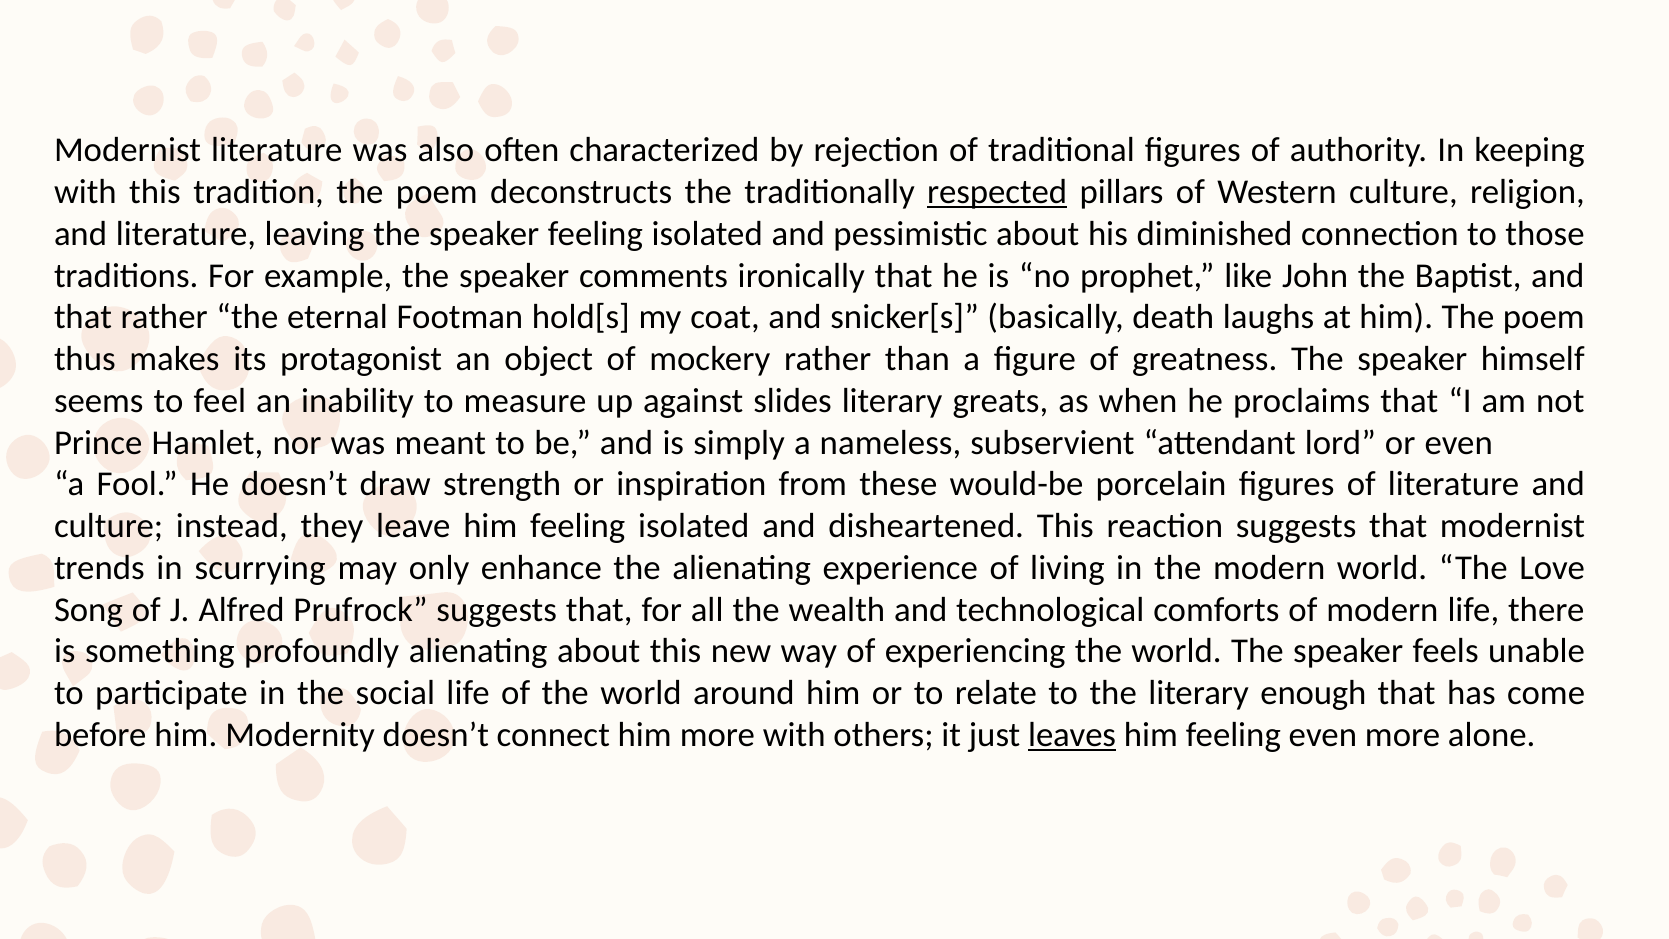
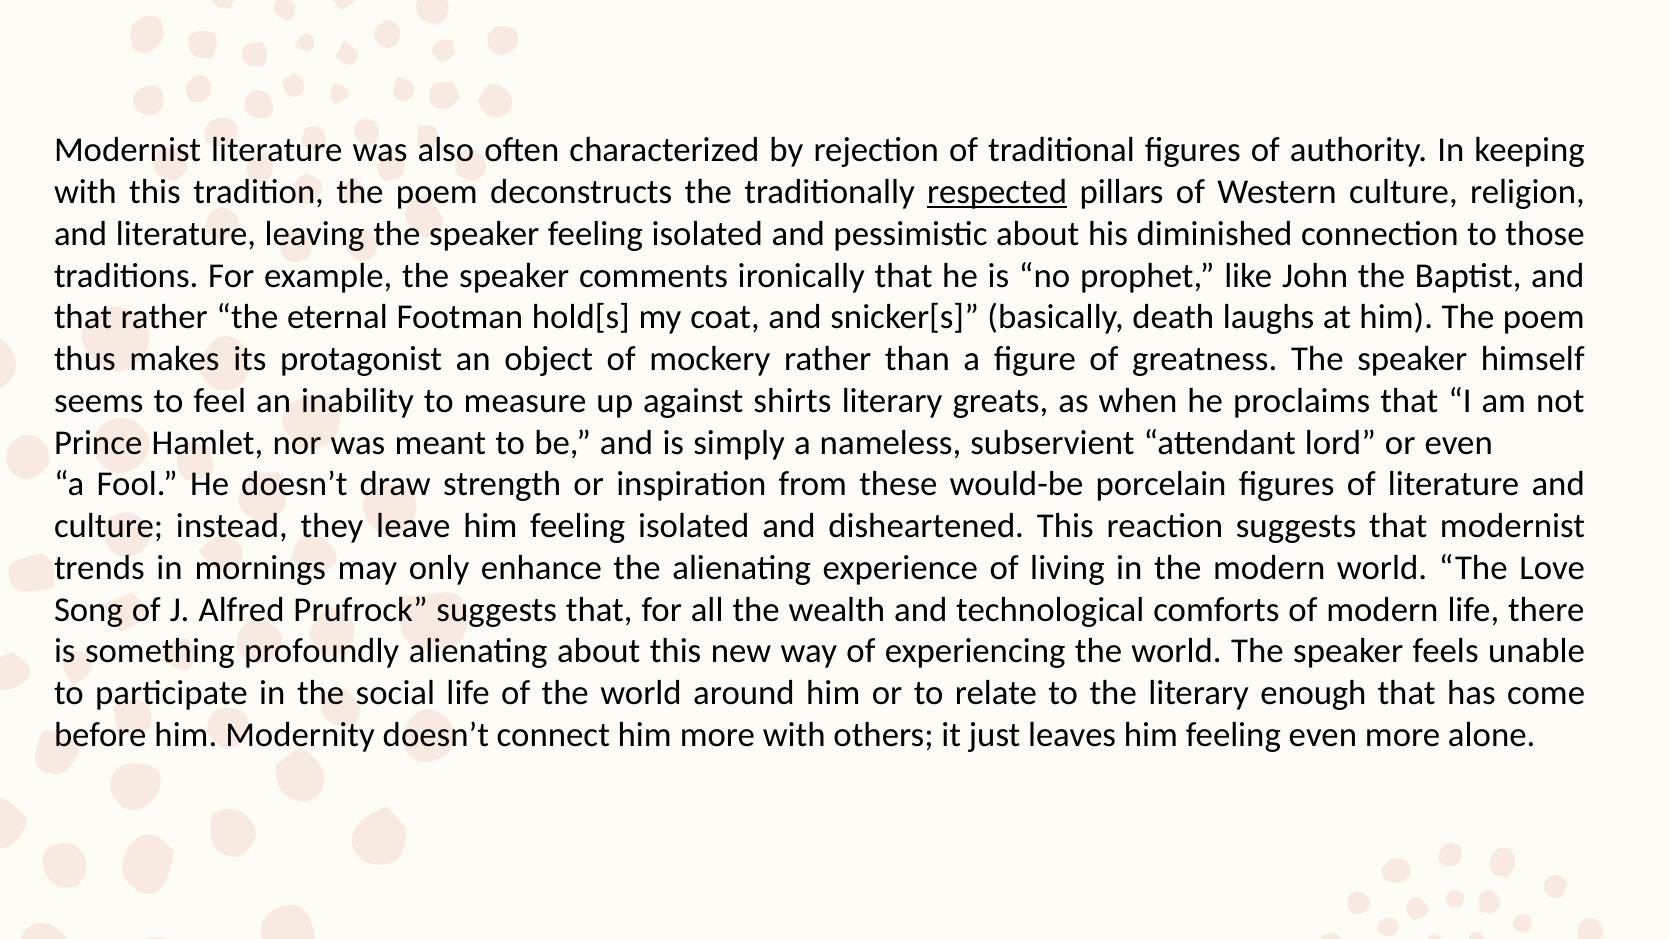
slides: slides -> shirts (792, 401)
scurrying: scurrying -> mornings (260, 568)
leaves underline: present -> none (1072, 735)
